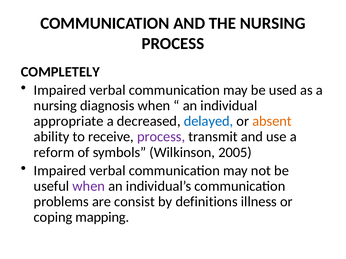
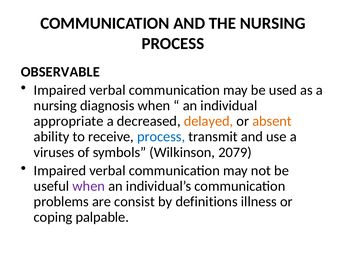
COMPLETELY: COMPLETELY -> OBSERVABLE (60, 72)
delayed colour: blue -> orange (209, 121)
process colour: purple -> blue (161, 137)
reform: reform -> viruses (54, 153)
2005: 2005 -> 2079 (235, 153)
mapping: mapping -> palpable (102, 218)
